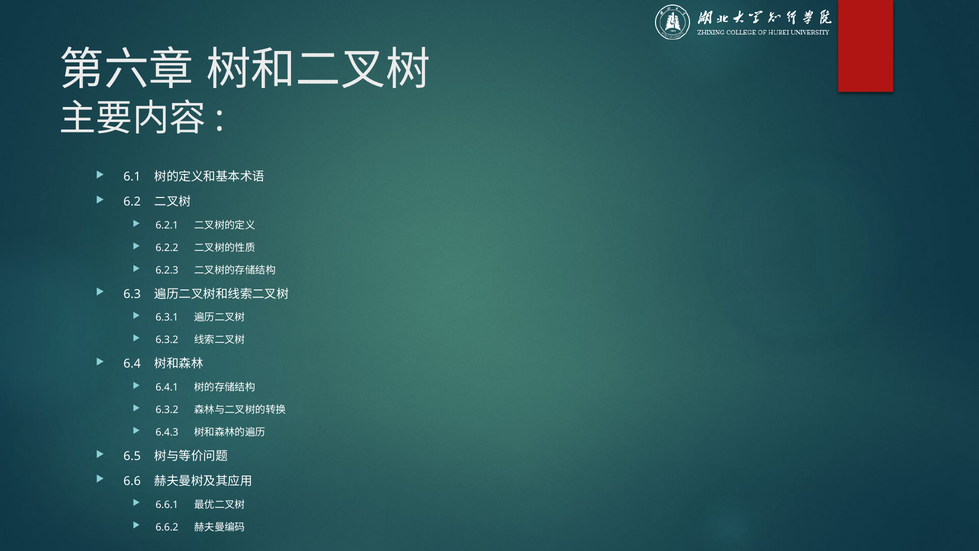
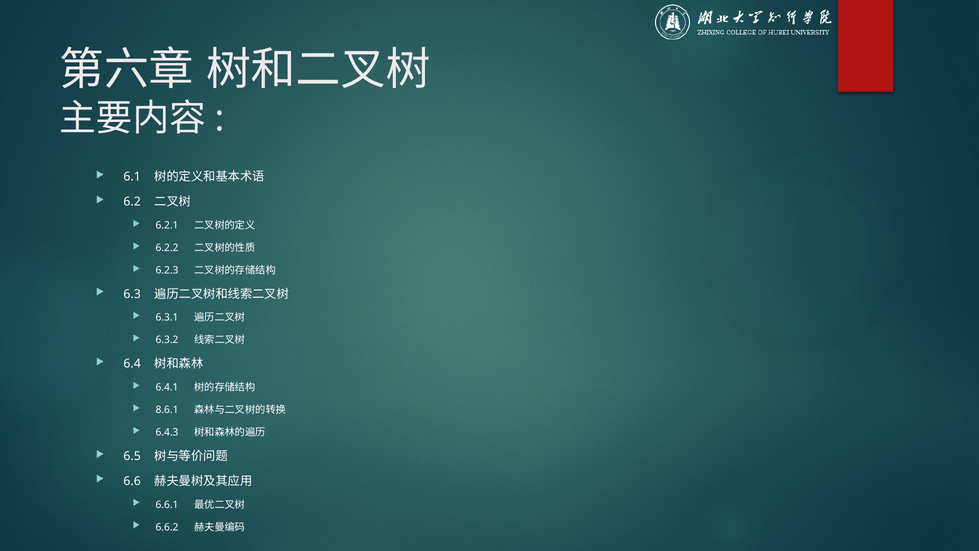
6.3.2: 6.3.2 -> 8.6.1 (167, 410)
